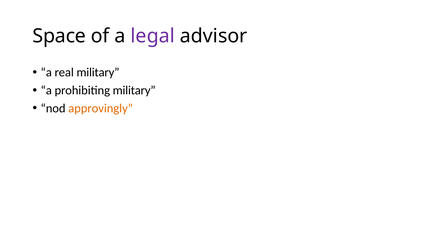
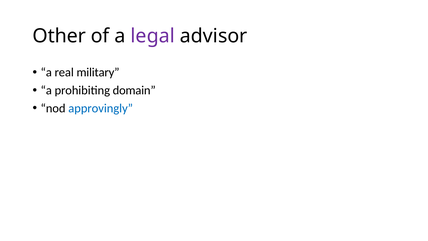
Space: Space -> Other (59, 36)
prohibiting military: military -> domain (134, 90)
approvingly colour: orange -> blue (101, 108)
